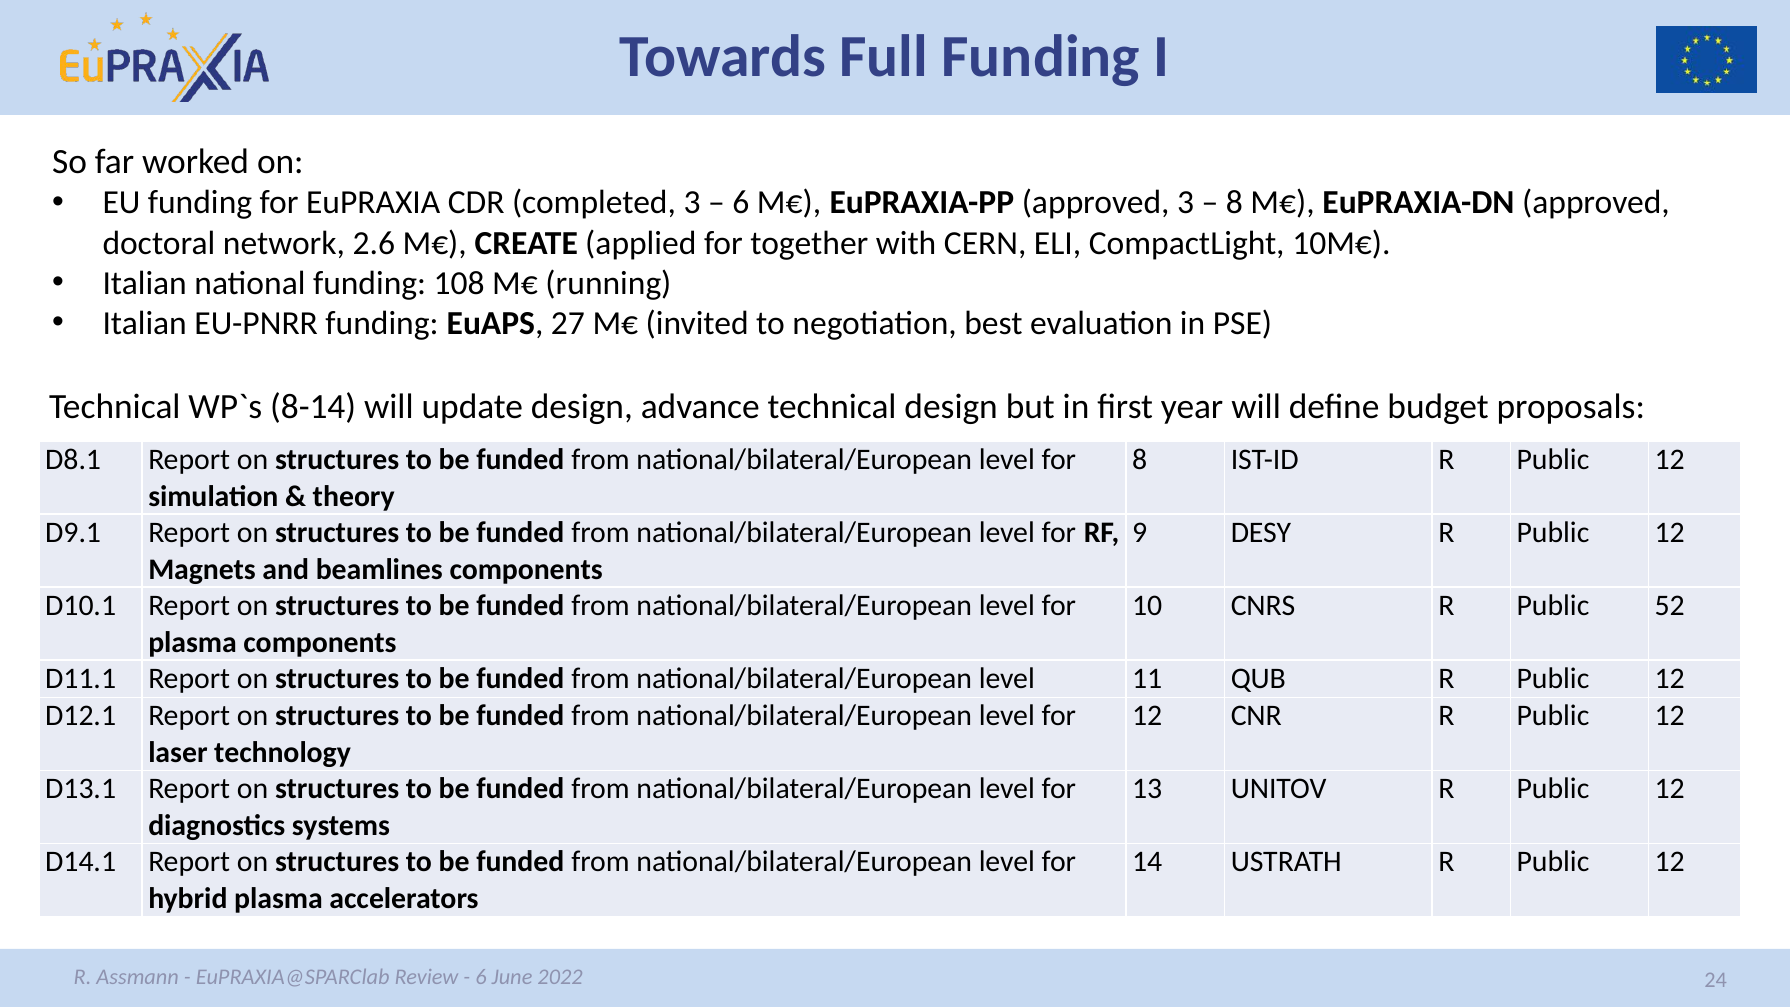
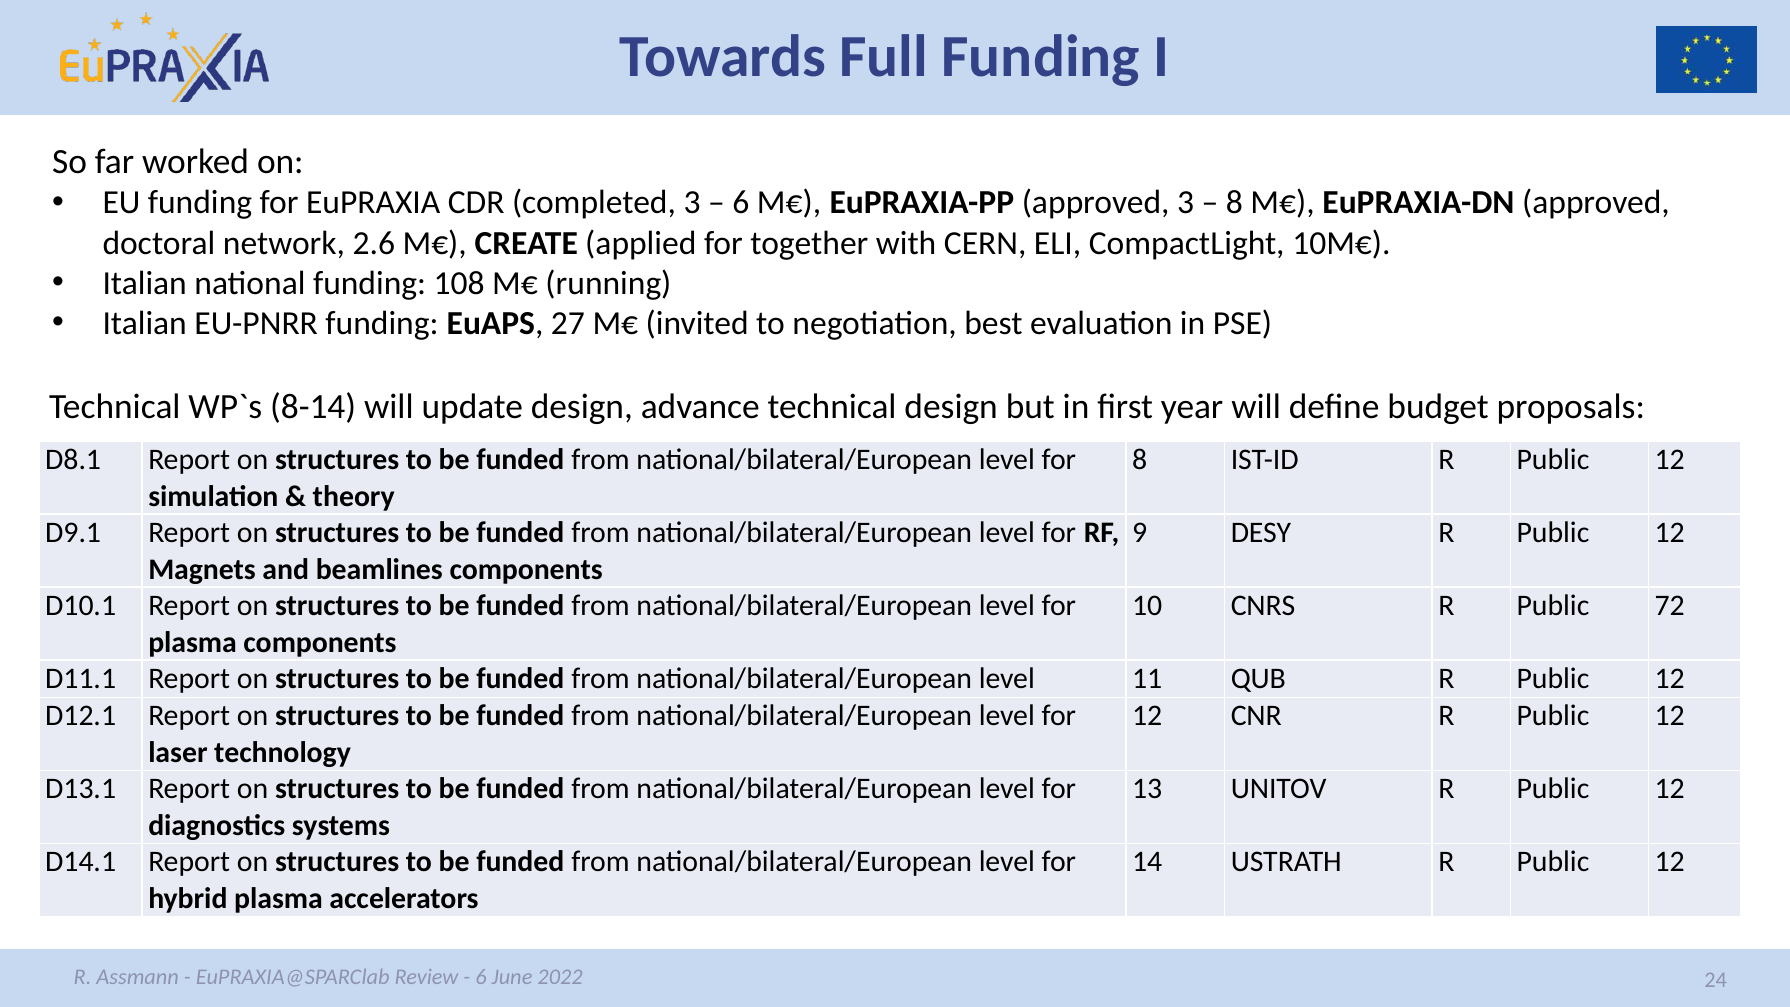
52: 52 -> 72 (1670, 606)
